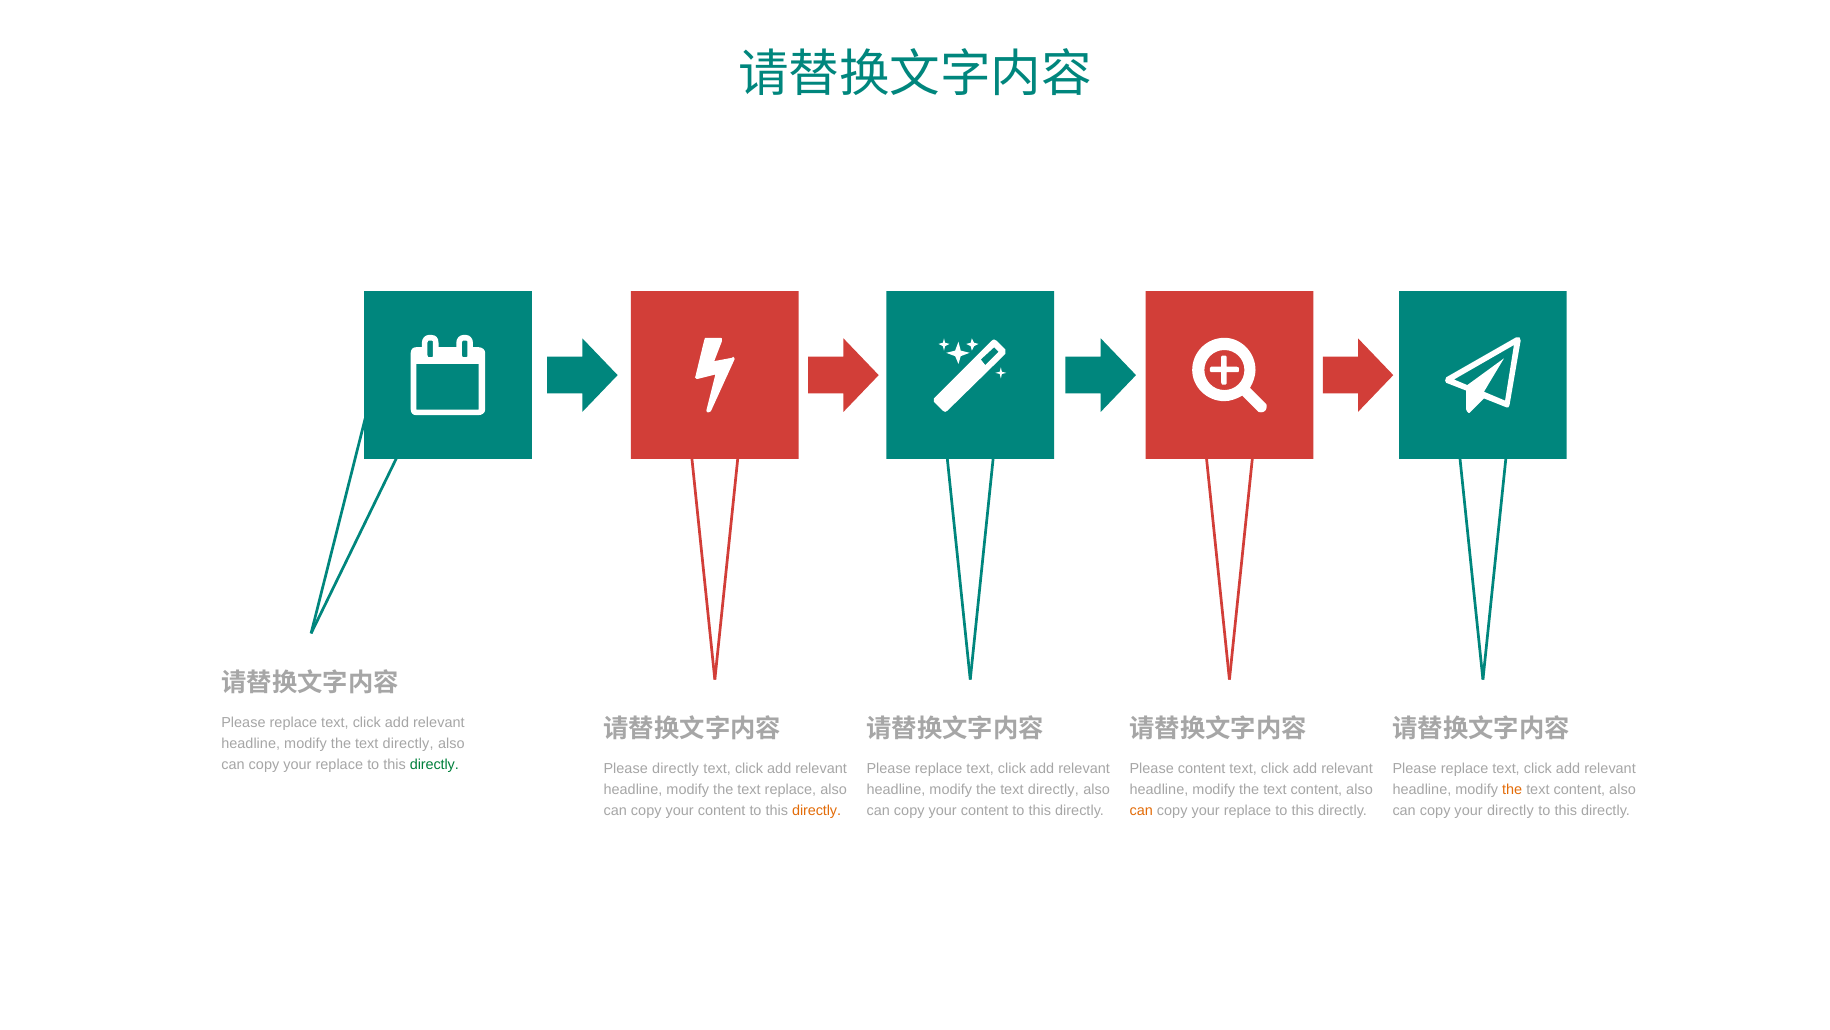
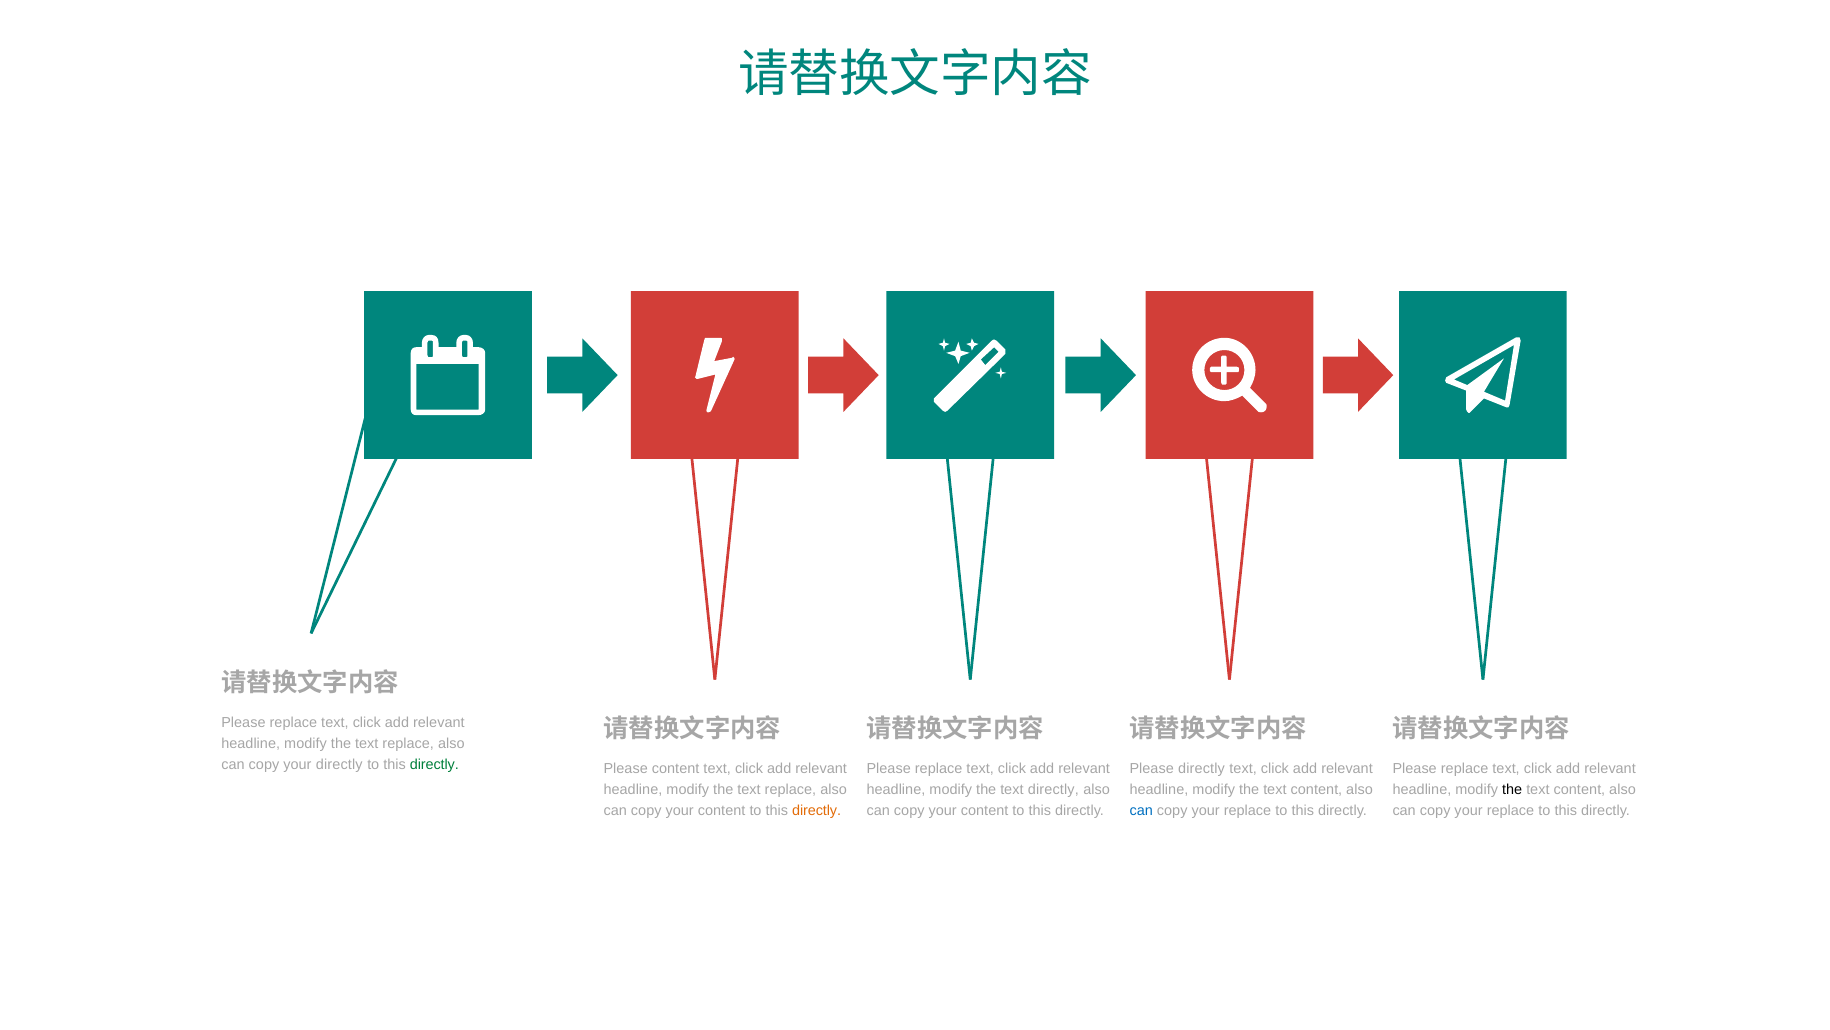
directly: directly -> replace (408, 743)
replace: replace -> directly (339, 764)
Please directly: directly -> content (676, 768)
Please content: content -> directly (1202, 768)
the colour: orange -> black (1512, 789)
can colour: orange -> blue (1141, 810)
directly: directly -> replace (1511, 810)
